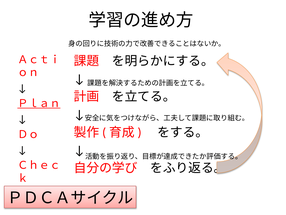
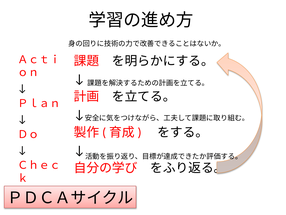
Ｐｌａｎ underline: present -> none (39, 103)
